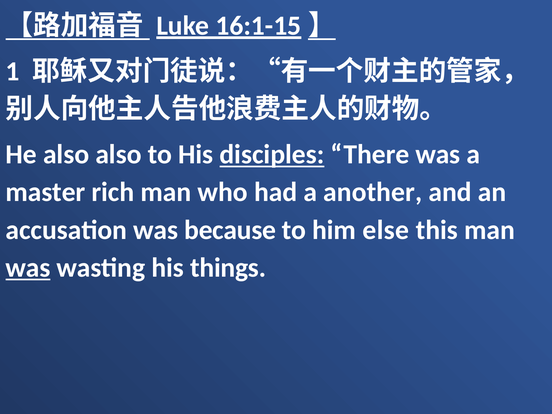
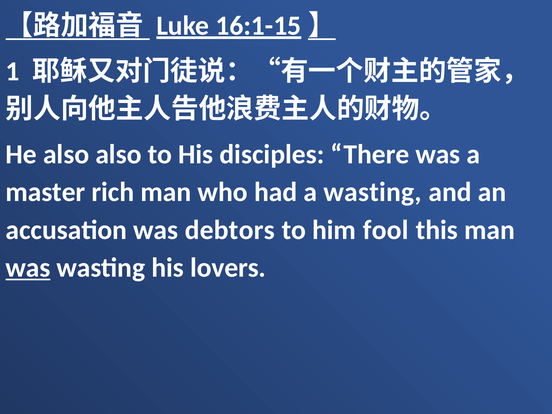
disciples underline: present -> none (272, 154)
a another: another -> wasting (373, 192)
because: because -> debtors (230, 230)
else: else -> fool (386, 230)
things: things -> lovers (228, 268)
